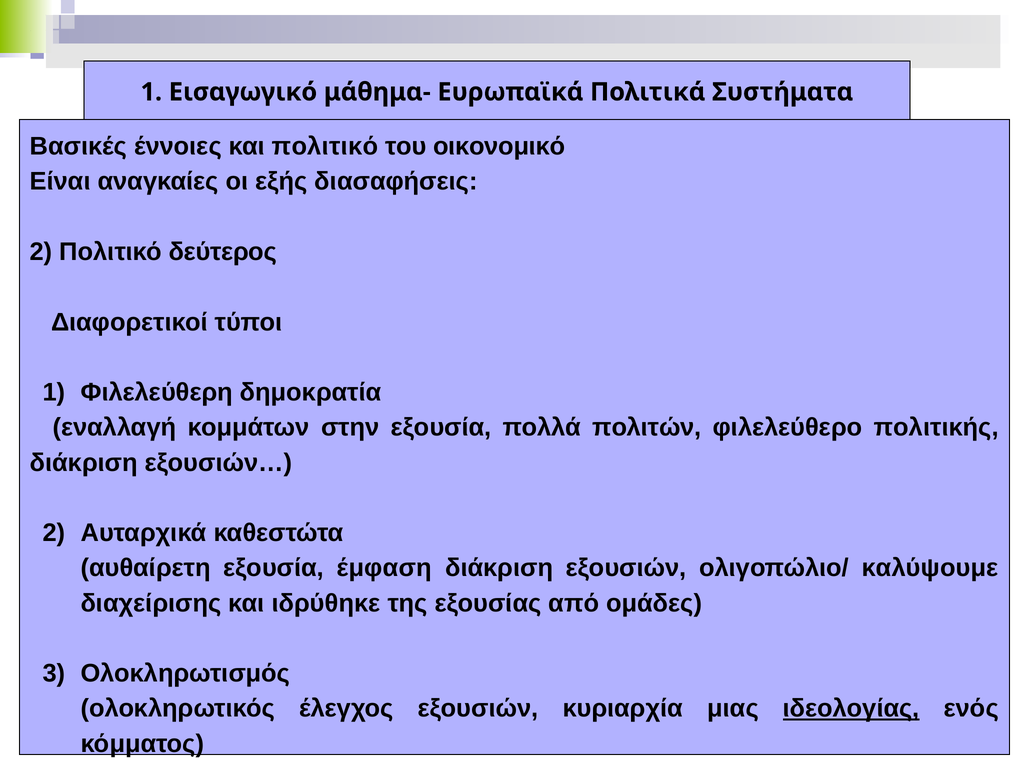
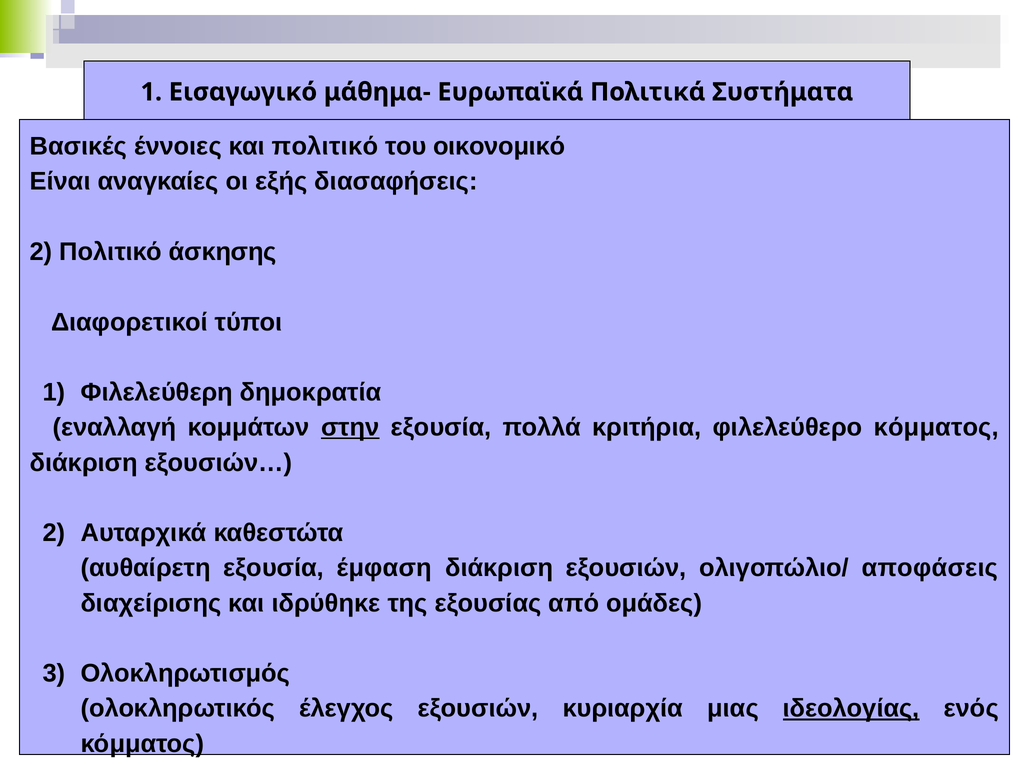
δεύτερος: δεύτερος -> άσκησης (223, 252)
στην underline: none -> present (350, 427)
πολιτών: πολιτών -> κριτήρια (647, 427)
φιλελεύθερο πολιτικής: πολιτικής -> κόμματος (936, 427)
καλύψουμε: καλύψουμε -> αποφάσεις (930, 568)
